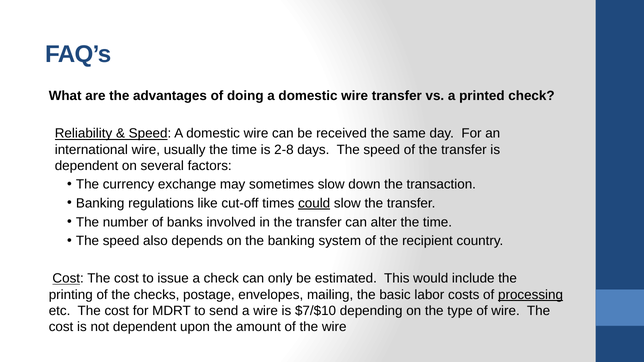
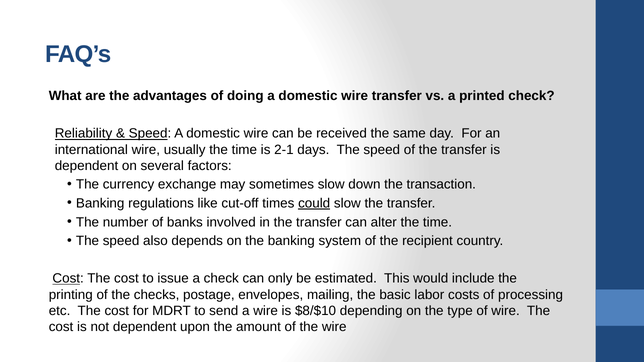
2-8: 2-8 -> 2-1 (284, 150)
processing underline: present -> none (531, 295)
$7/$10: $7/$10 -> $8/$10 (316, 311)
